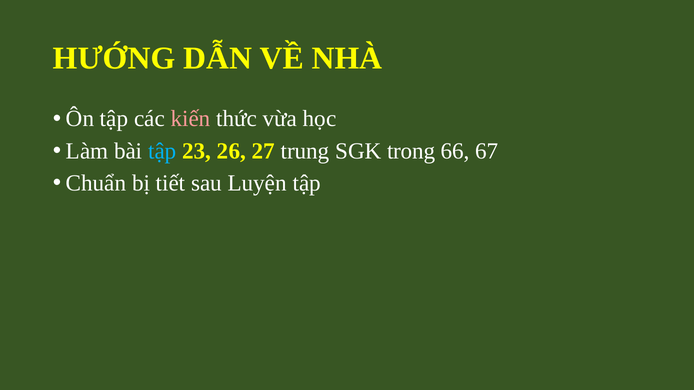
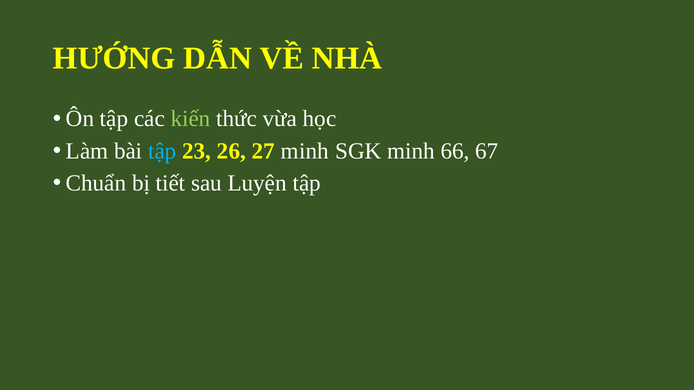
kiến colour: pink -> light green (190, 119)
27 trung: trung -> minh (305, 151)
SGK trong: trong -> minh (411, 151)
